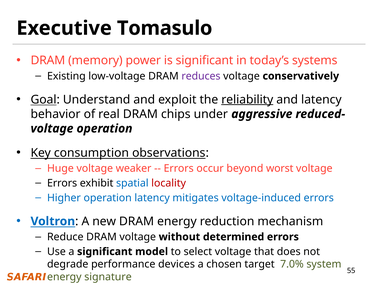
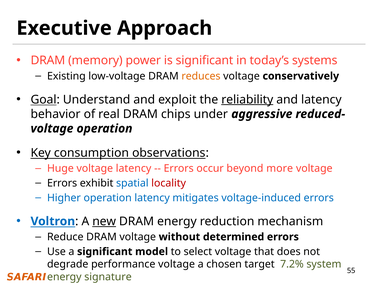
Tomasulo: Tomasulo -> Approach (165, 28)
reduces colour: purple -> orange (201, 76)
voltage weaker: weaker -> latency (134, 168)
worst: worst -> more (280, 168)
new underline: none -> present (104, 221)
performance devices: devices -> voltage (177, 264)
7.0%: 7.0% -> 7.2% (292, 264)
